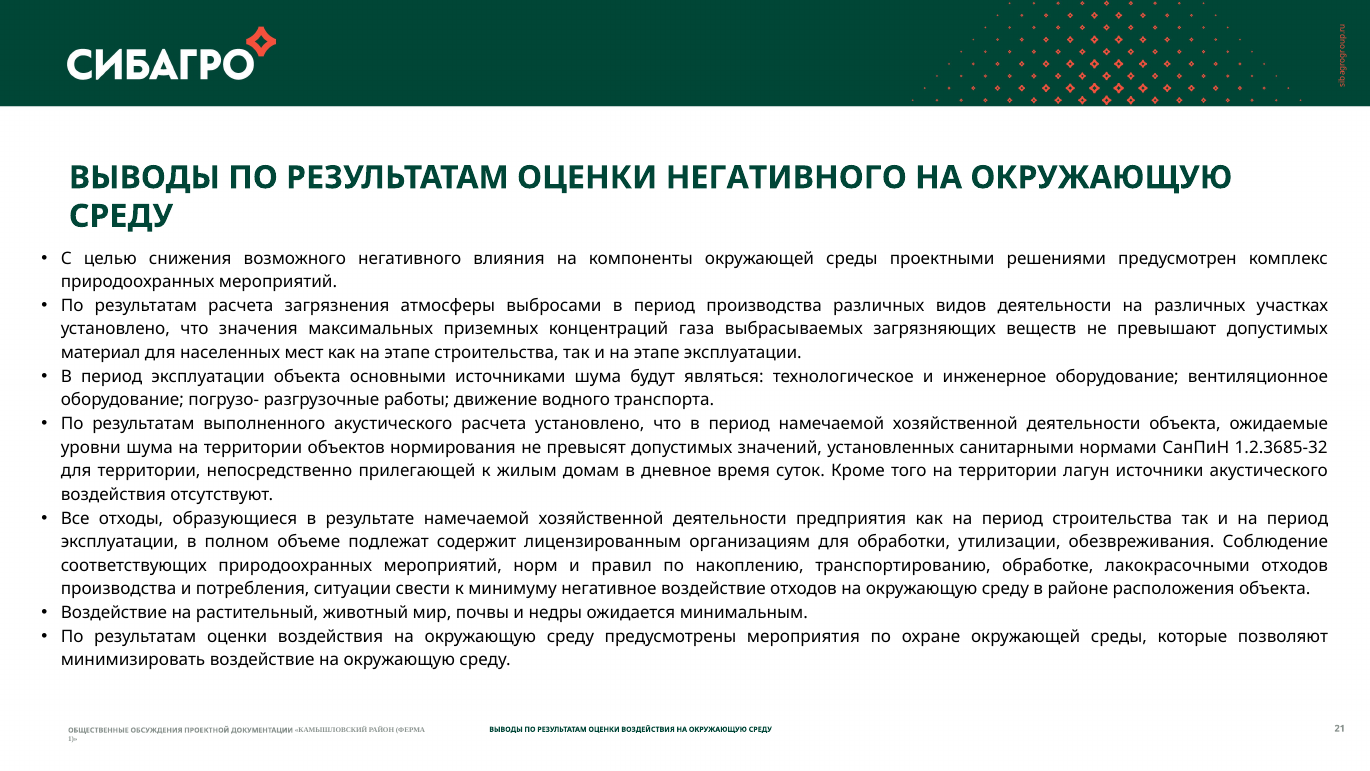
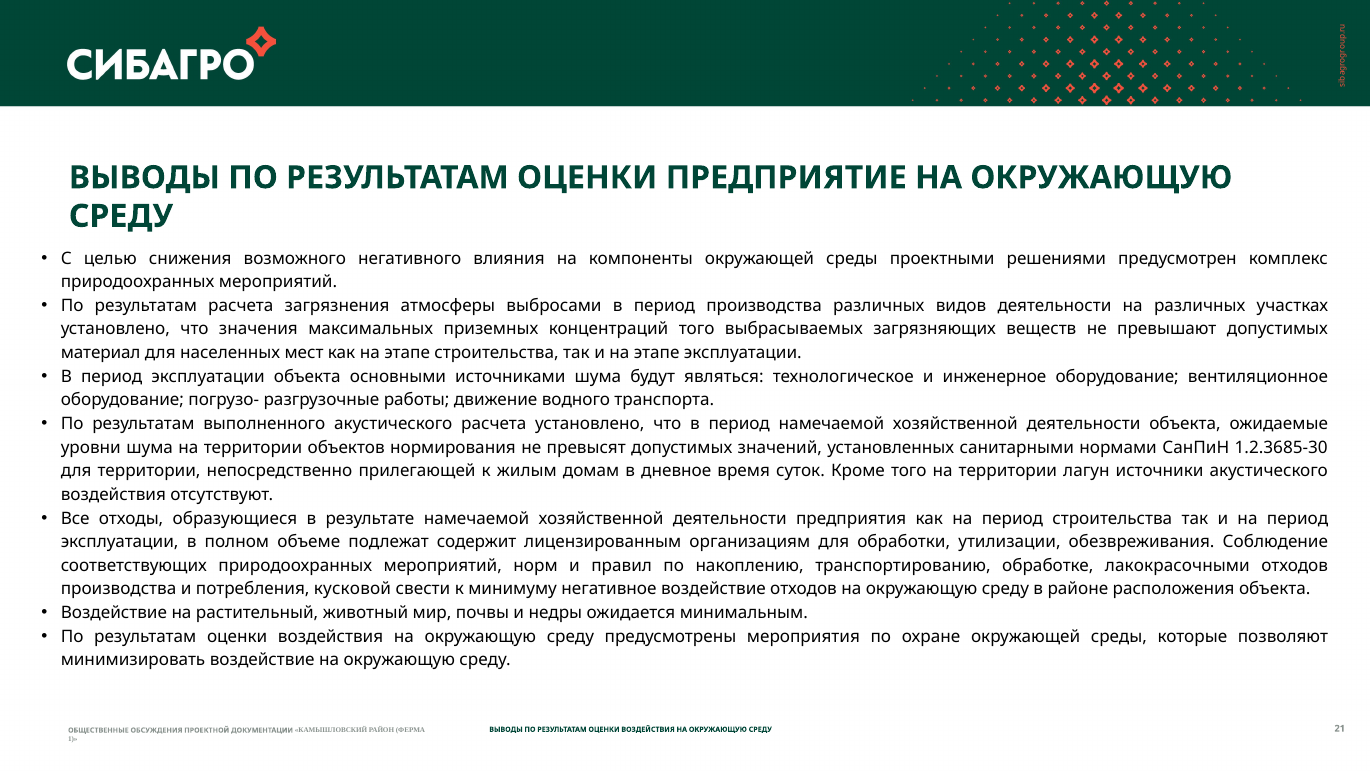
ОЦЕНКИ НЕГАТИВНОГО: НЕГАТИВНОГО -> ПРЕДПРИЯТИЕ (786, 178)
концентраций газа: газа -> того (697, 329)
1.2.3685-32: 1.2.3685-32 -> 1.2.3685-30 (1281, 447)
ситуации: ситуации -> кусковой (353, 589)
